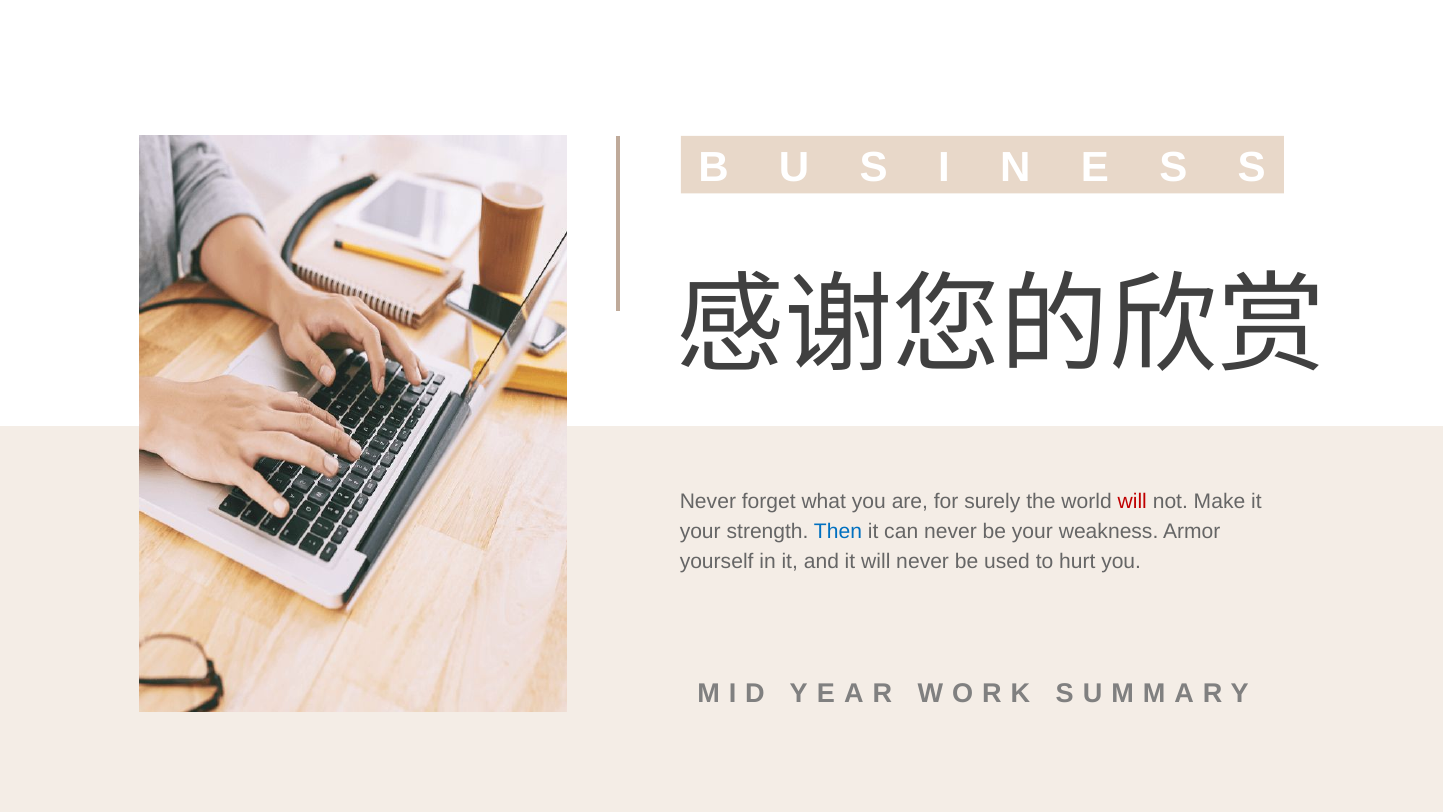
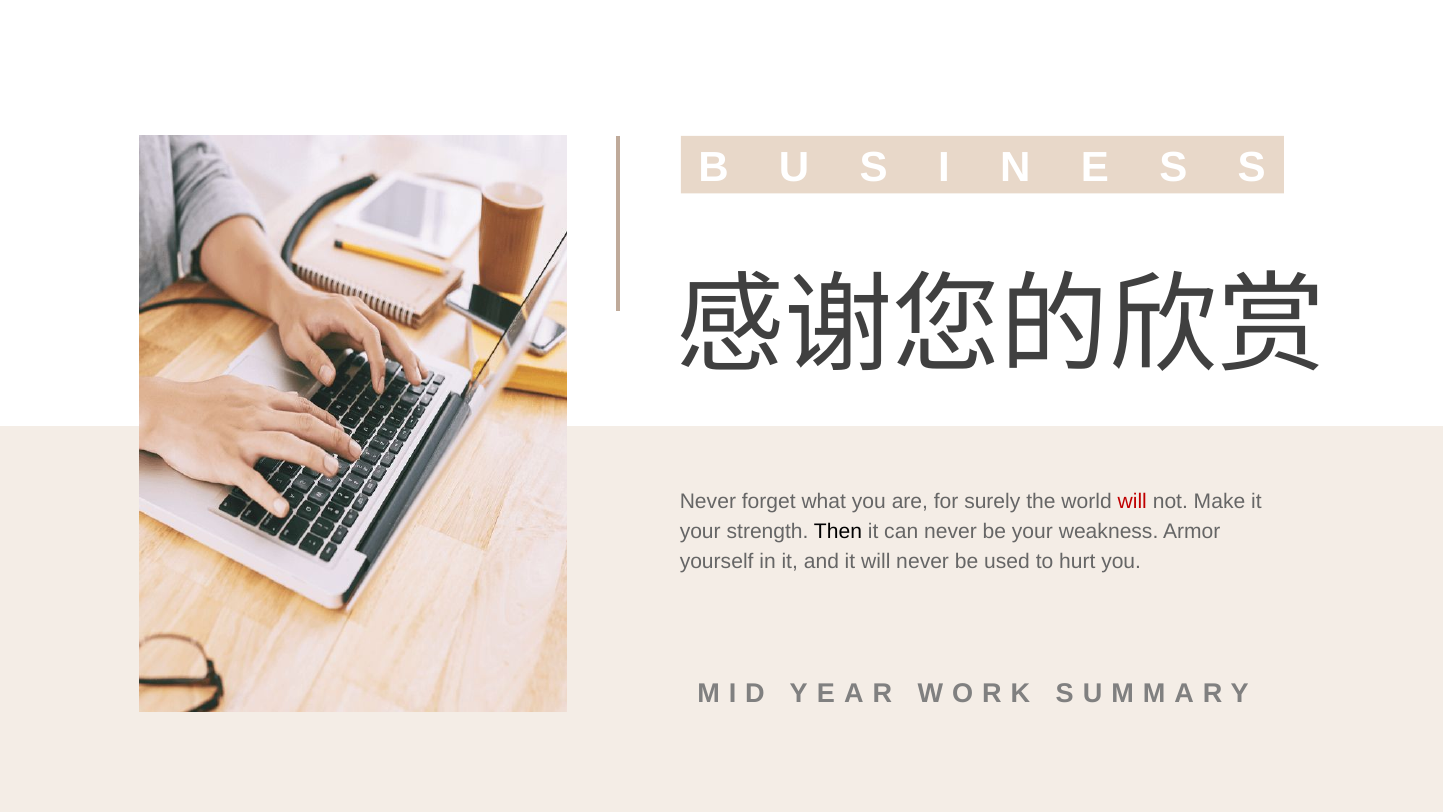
Then colour: blue -> black (838, 531)
